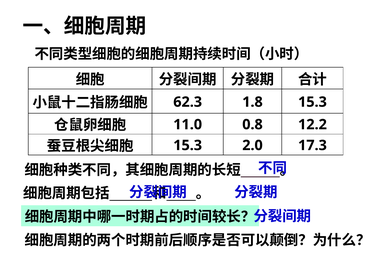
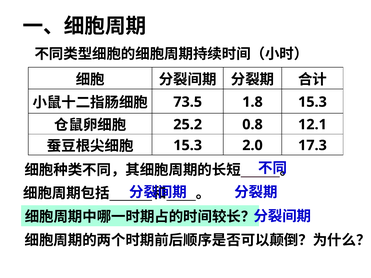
62.3: 62.3 -> 73.5 (188, 102)
11.0: 11.0 -> 25.2 (188, 125)
12.2: 12.2 -> 12.1 (312, 125)
